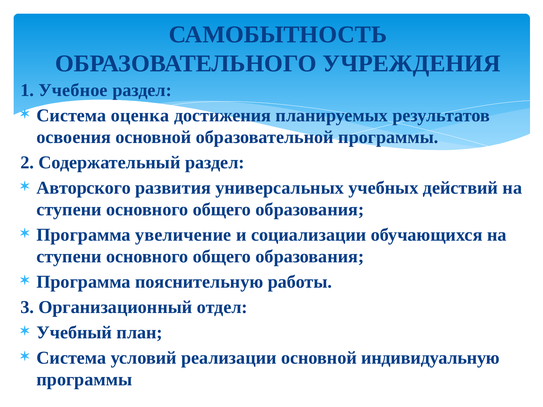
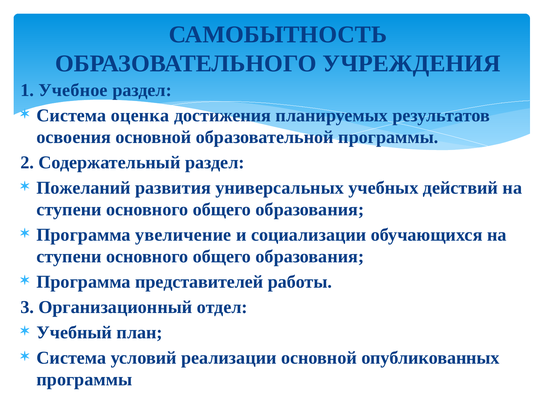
Авторского: Авторского -> Пожеланий (84, 188)
пояснительную: пояснительную -> представителей (199, 282)
индивидуальную: индивидуальную -> опубликованных (430, 358)
